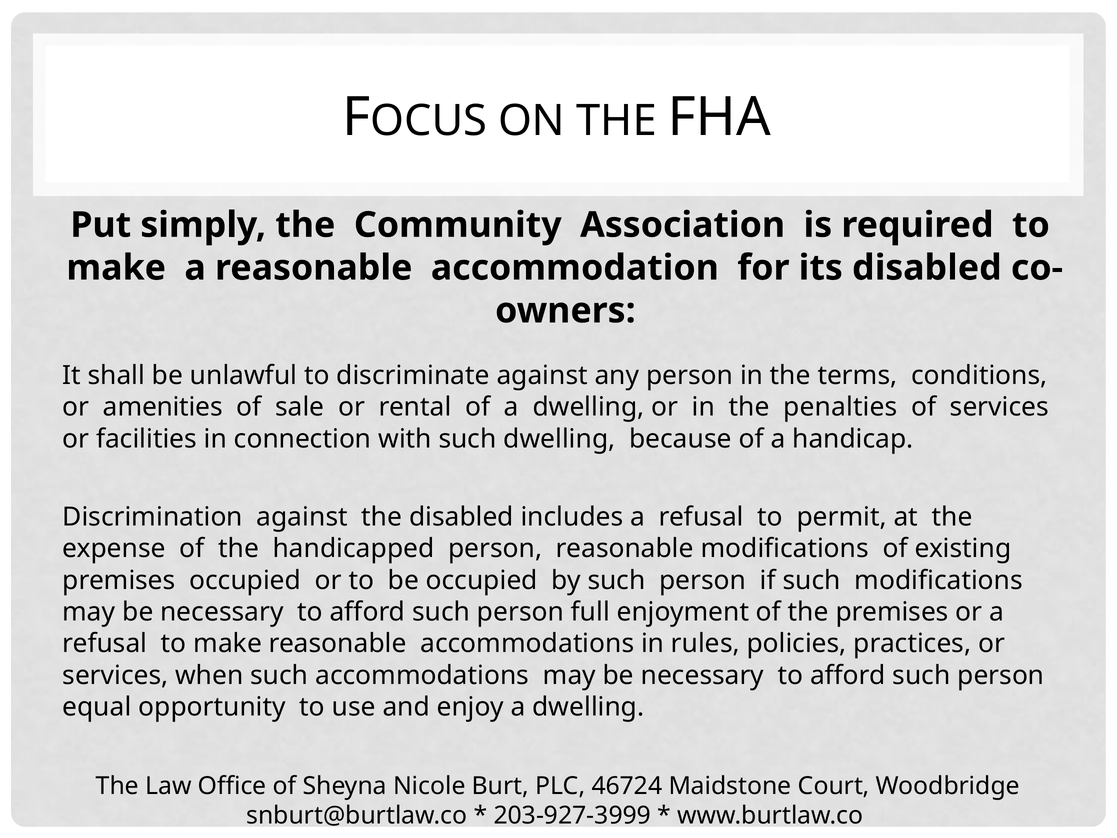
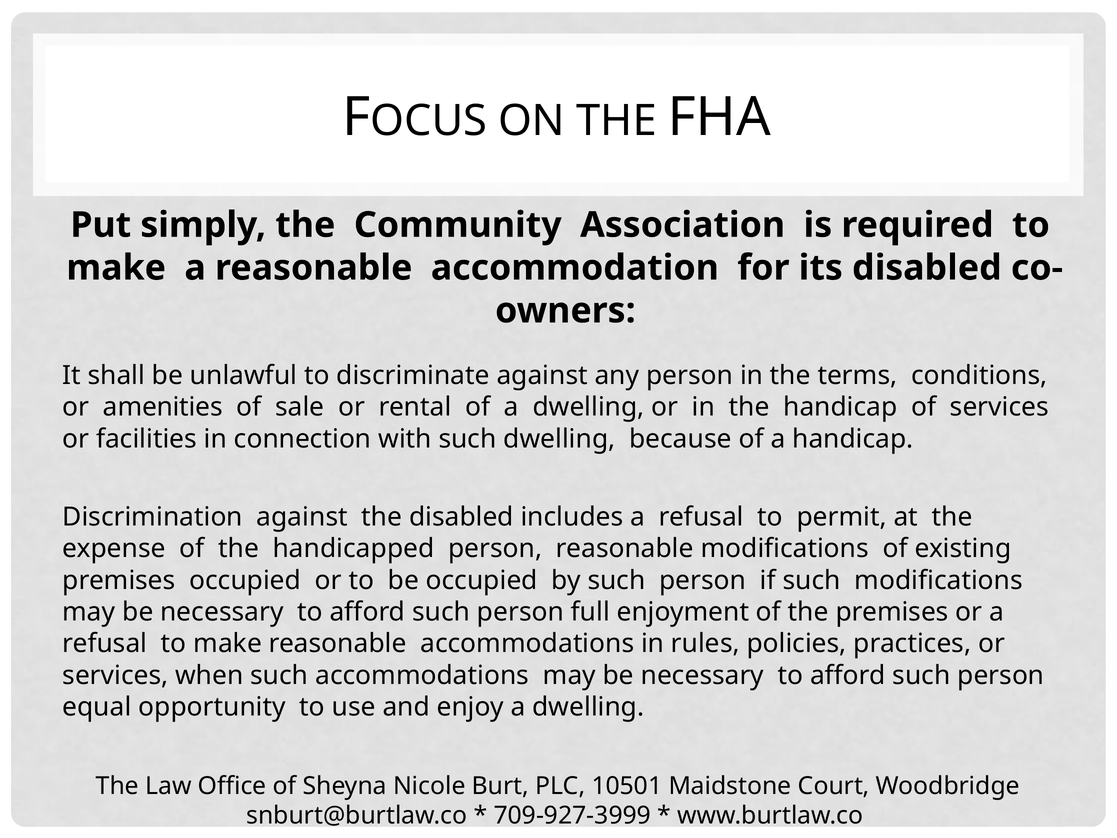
the penalties: penalties -> handicap (840, 407)
46724: 46724 -> 10501 (627, 786)
203-927-3999: 203-927-3999 -> 709-927-3999 (572, 815)
